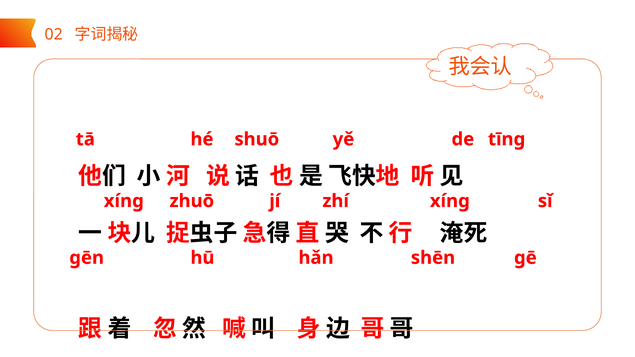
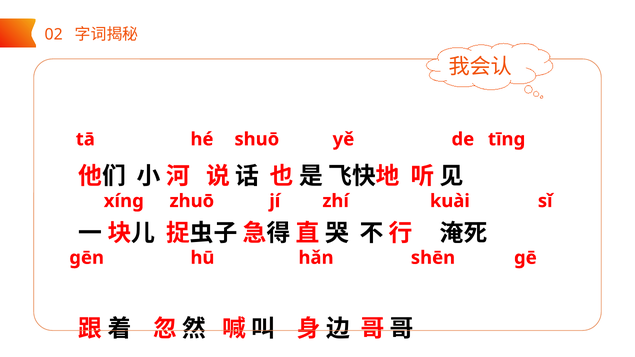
zhí xíng: xíng -> kuài (450, 201)
